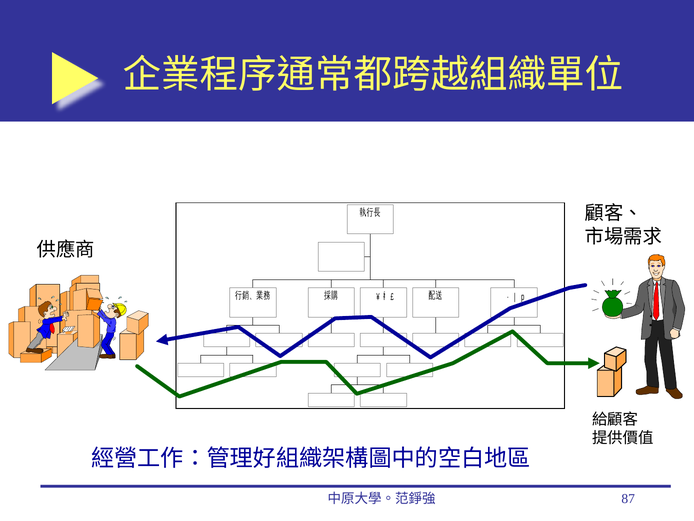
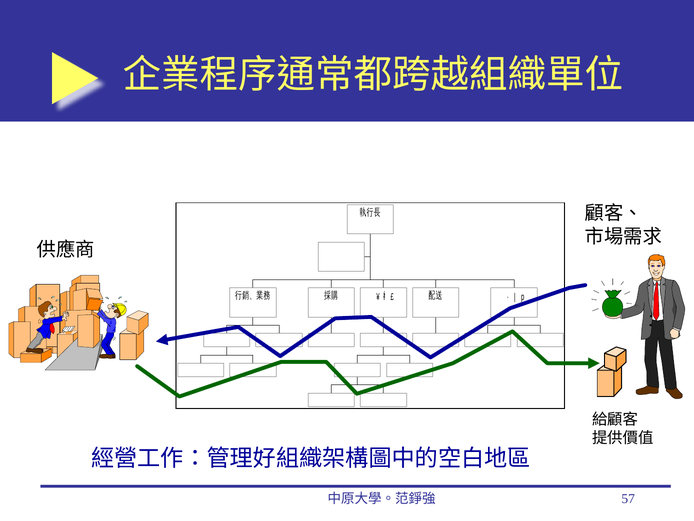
87: 87 -> 57 (628, 498)
